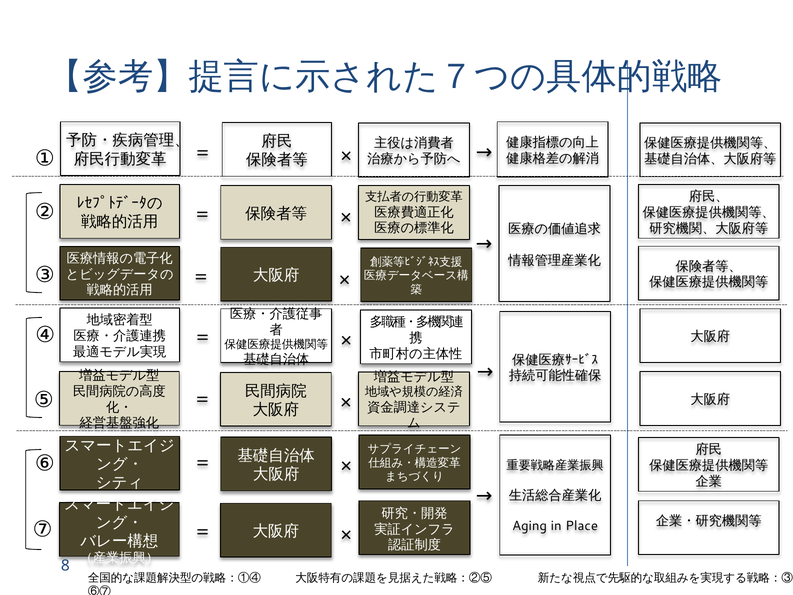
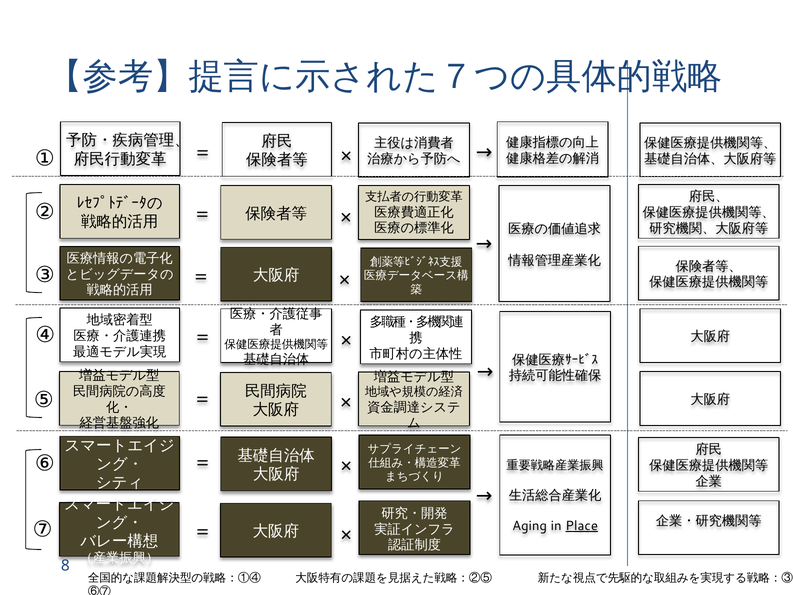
Place underline: none -> present (582, 526)
